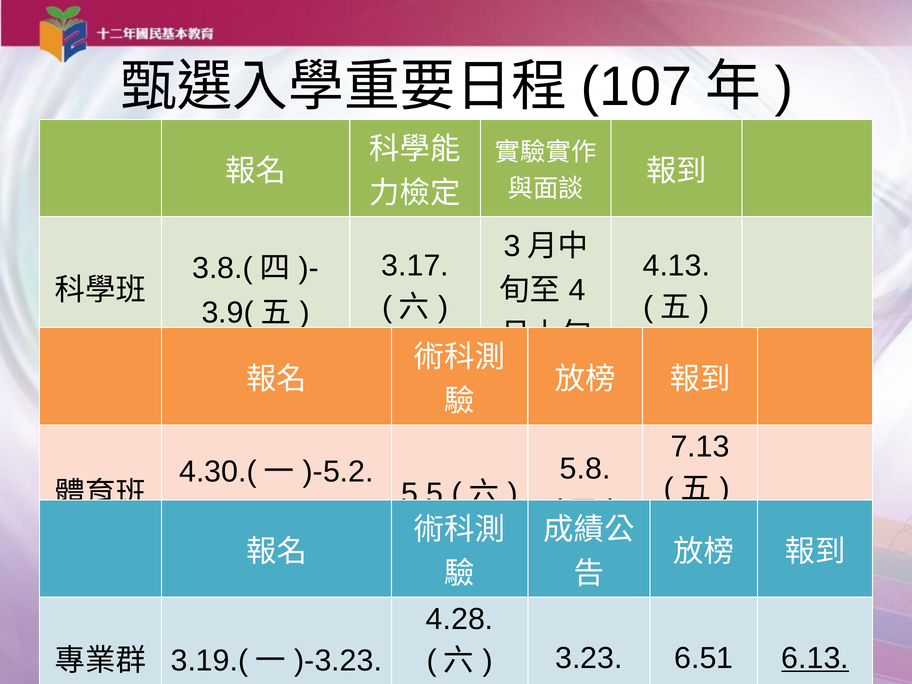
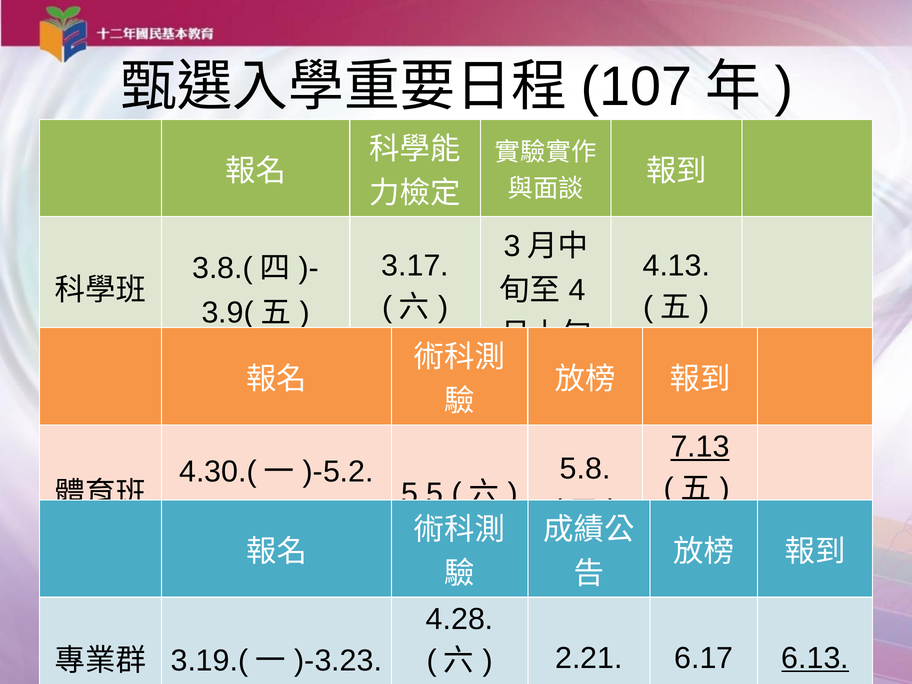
7.13 underline: none -> present (700, 447)
3.23: 3.23 -> 2.21 (589, 658)
6.51: 6.51 -> 6.17 (704, 658)
